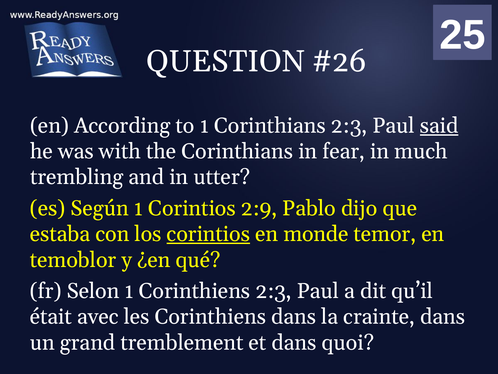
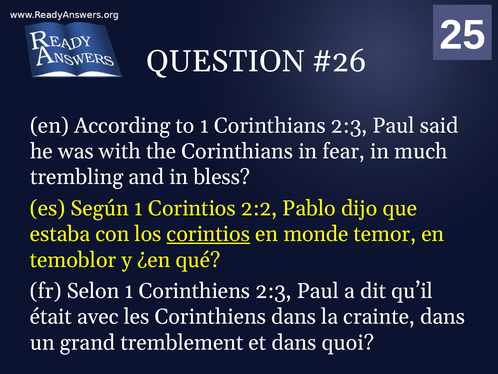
said underline: present -> none (439, 125)
utter: utter -> bless (222, 177)
2:9: 2:9 -> 2:2 (259, 208)
